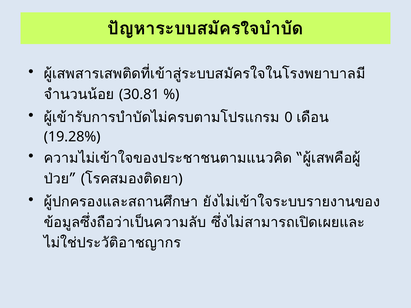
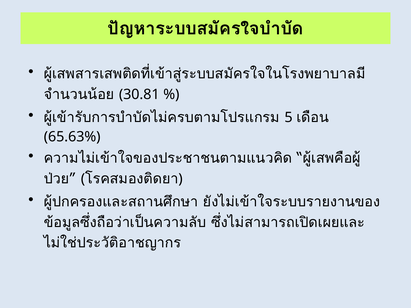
0: 0 -> 5 (289, 118)
19.28%: 19.28% -> 65.63% (72, 137)
